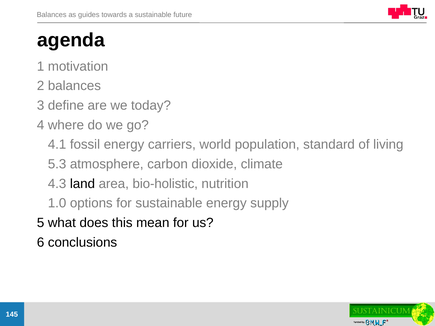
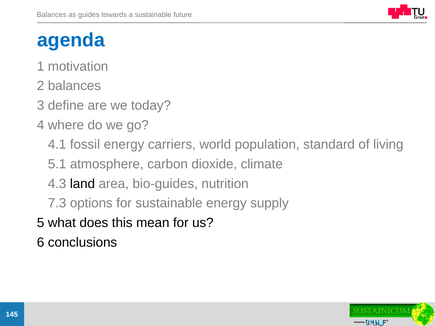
agenda colour: black -> blue (71, 40)
5.3: 5.3 -> 5.1 (57, 164)
bio-holistic: bio-holistic -> bio-guides (165, 184)
1.0: 1.0 -> 7.3 (57, 203)
